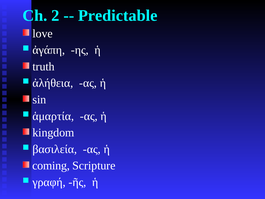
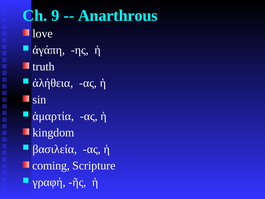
2: 2 -> 9 (55, 15)
Predictable: Predictable -> Anarthrous (118, 15)
